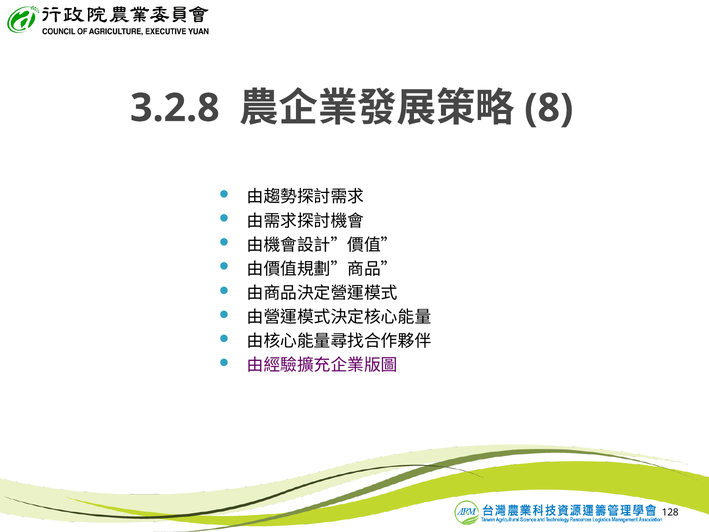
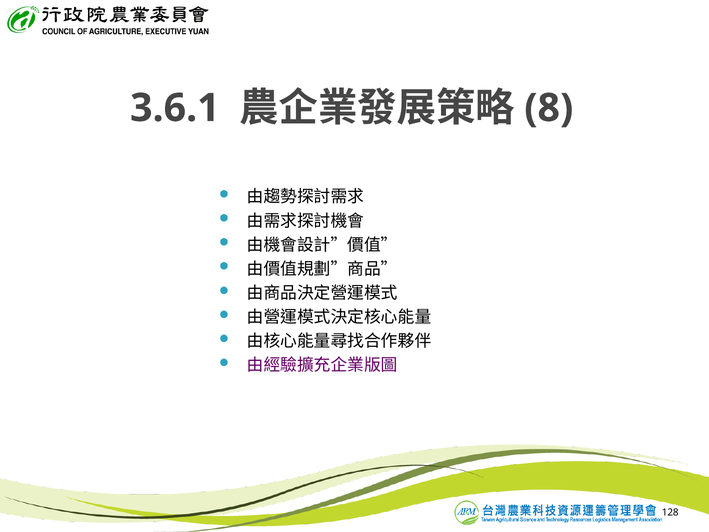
3.2.8: 3.2.8 -> 3.6.1 (175, 108)
